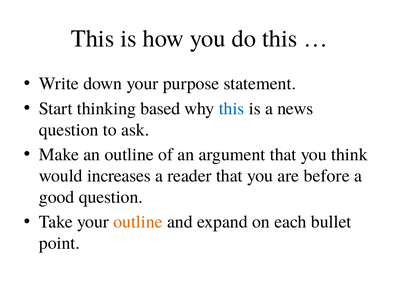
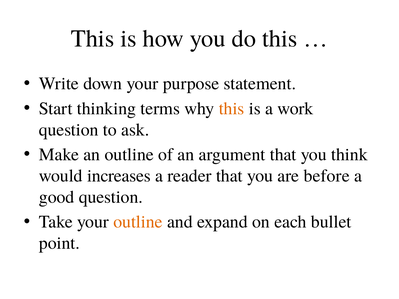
based: based -> terms (160, 109)
this colour: blue -> orange (232, 109)
news: news -> work (295, 109)
